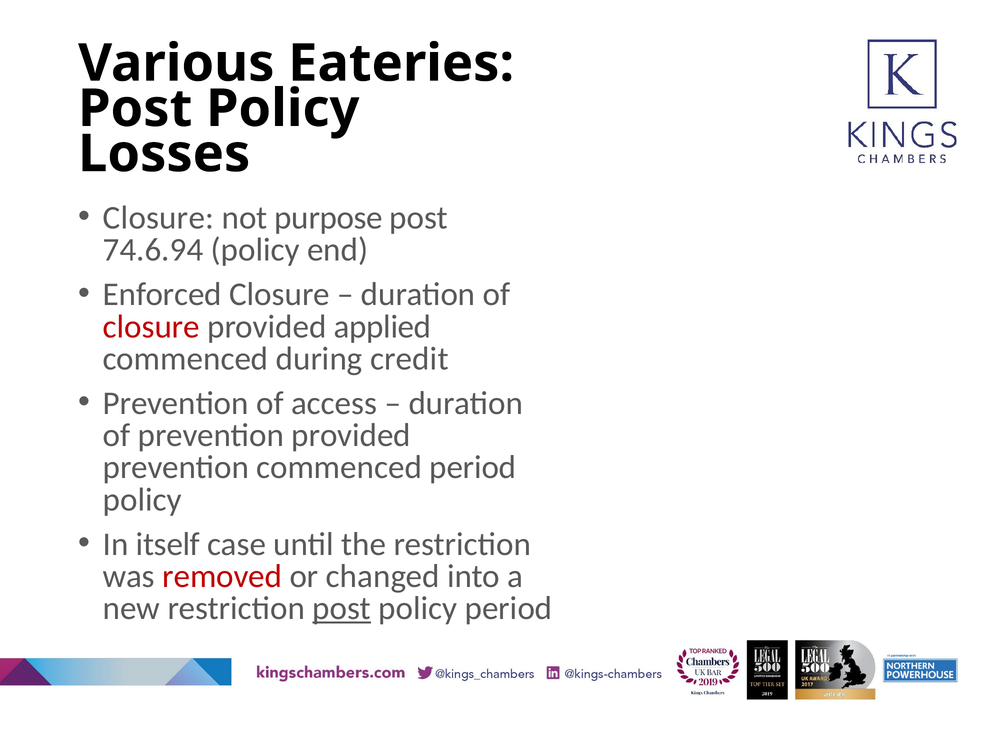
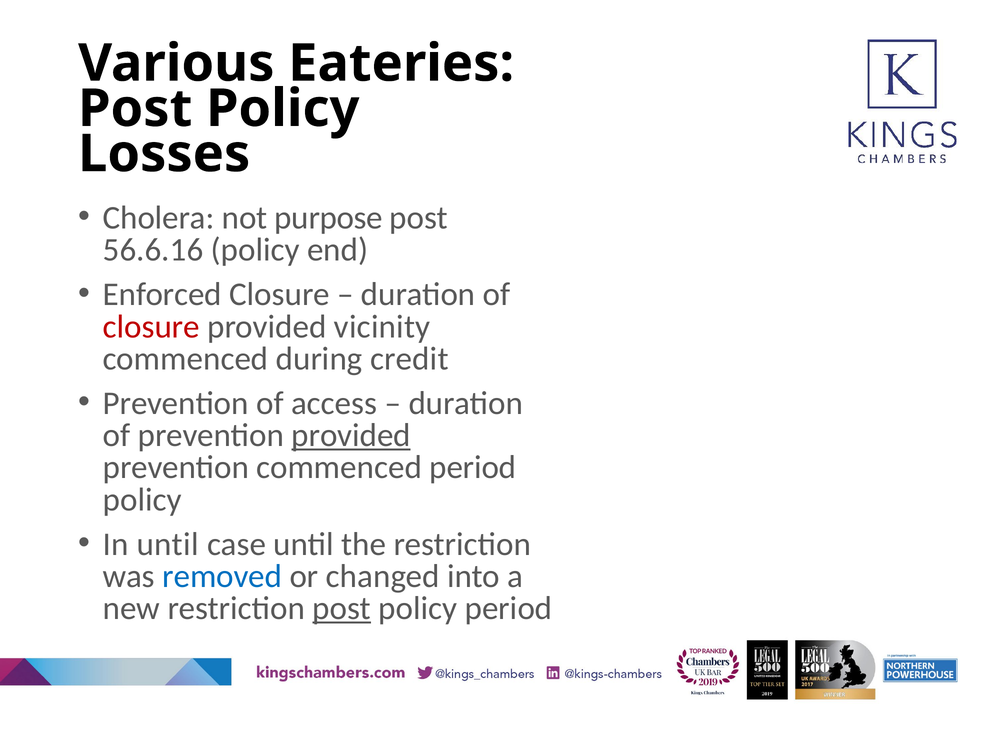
Closure: Closure -> Cholera (159, 218)
74.6.94: 74.6.94 -> 56.6.16 (153, 250)
applied: applied -> vicinity (382, 327)
provided underline: none -> present (351, 435)
In itself: itself -> until (168, 544)
removed colour: red -> blue (222, 576)
